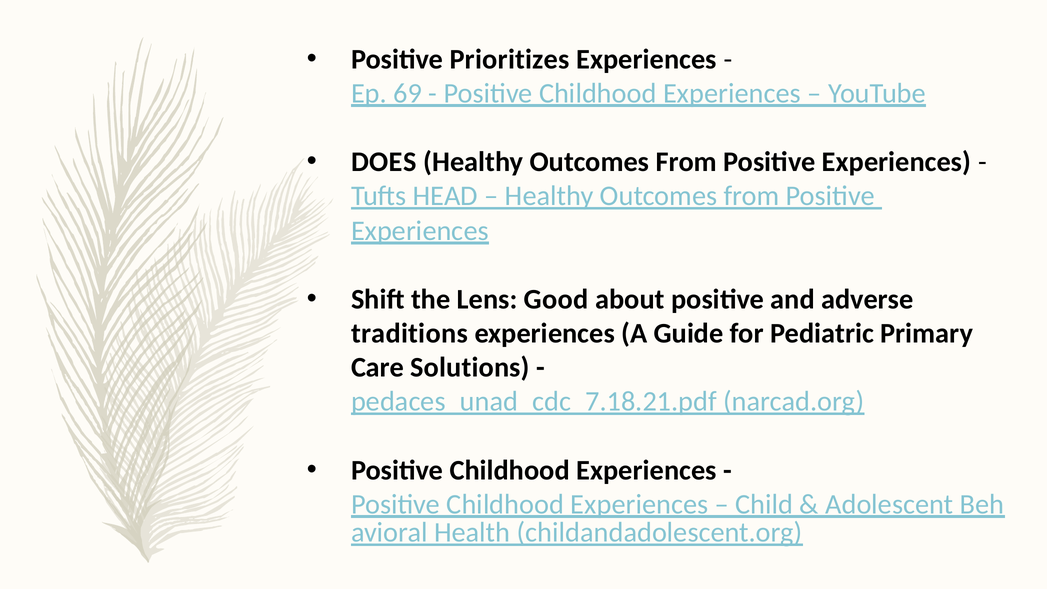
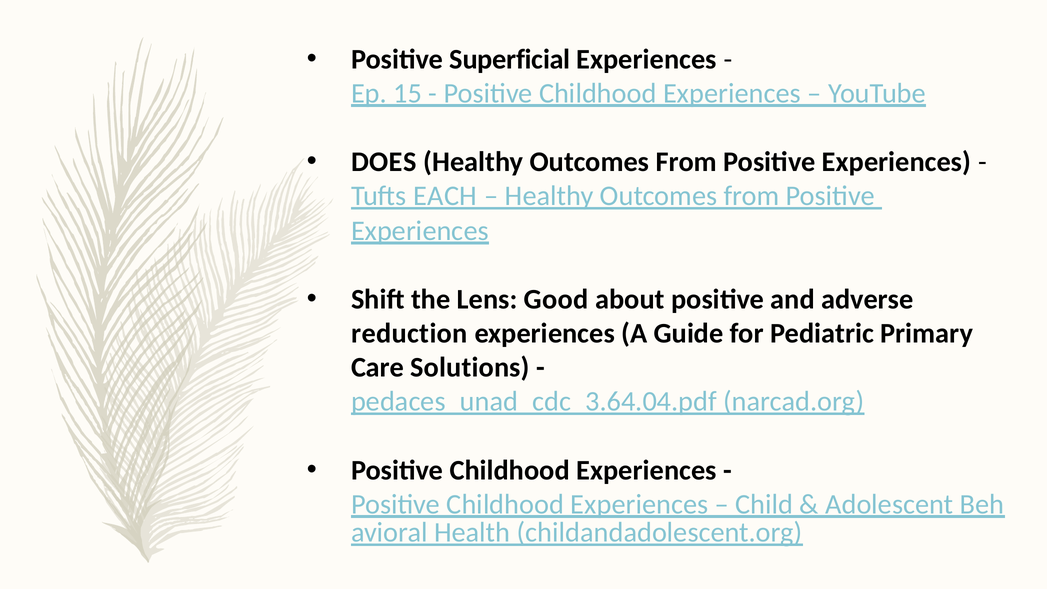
Prioritizes: Prioritizes -> Superficial (510, 59)
69: 69 -> 15 (408, 93)
HEAD: HEAD -> EACH (445, 196)
traditions: traditions -> reduction (409, 333)
pedaces_unad_cdc_7.18.21.pdf: pedaces_unad_cdc_7.18.21.pdf -> pedaces_unad_cdc_3.64.04.pdf (534, 401)
